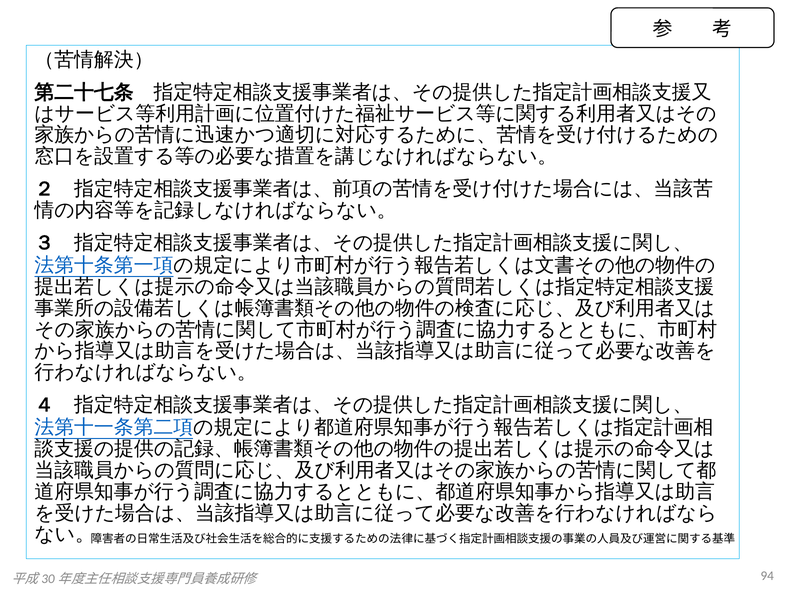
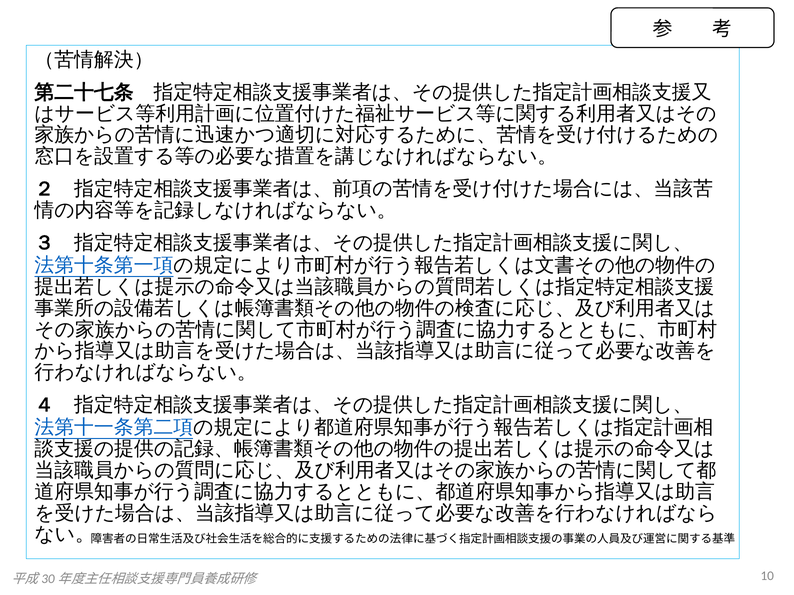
94: 94 -> 10 (767, 576)
